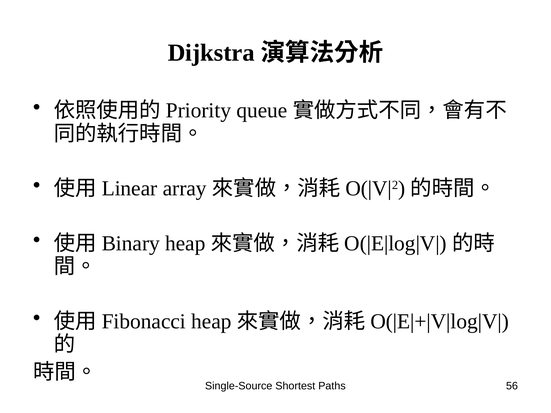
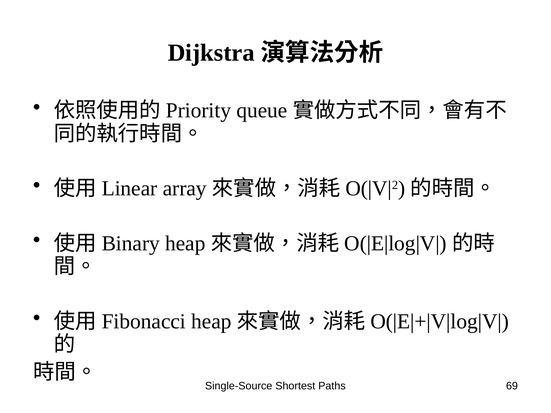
56: 56 -> 69 (512, 386)
